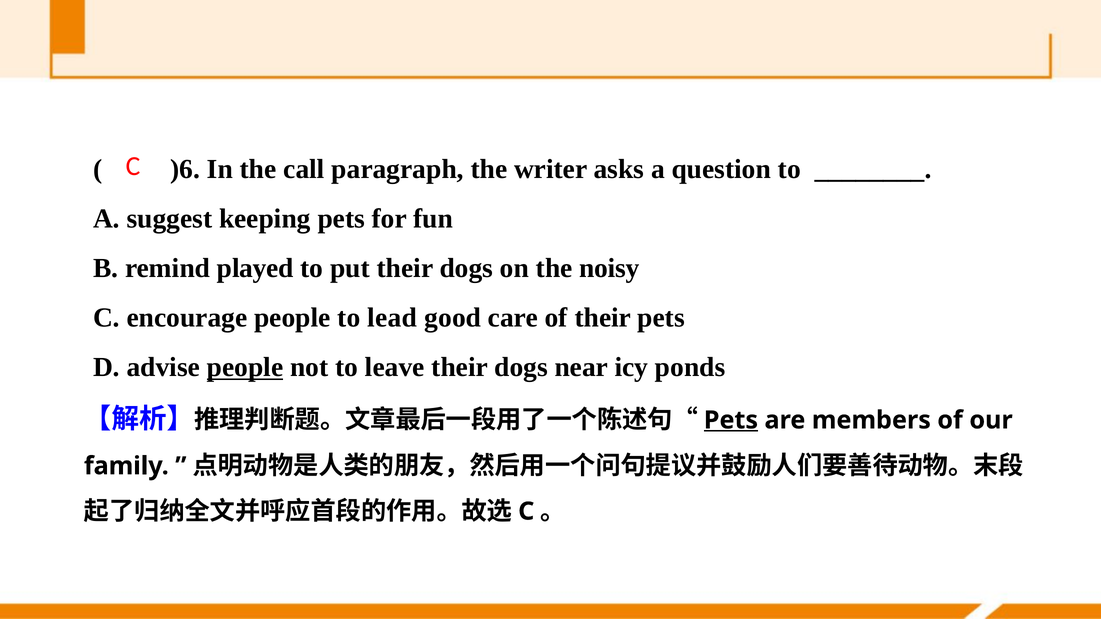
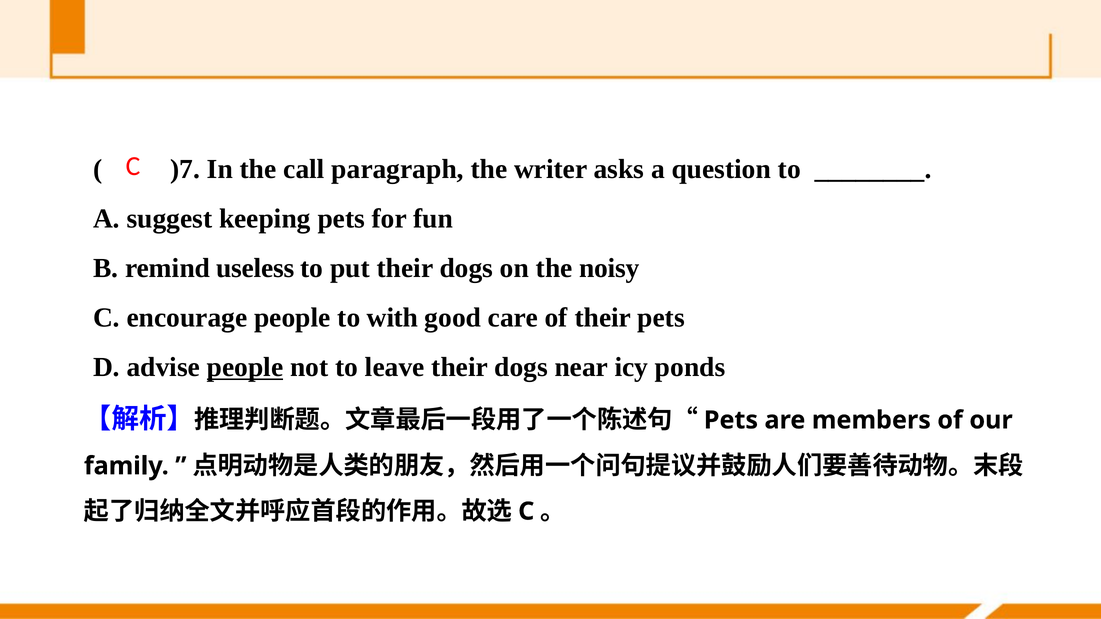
)6: )6 -> )7 (185, 169)
played: played -> useless (255, 268)
lead: lead -> with (393, 318)
Pets underline: present -> none (731, 420)
